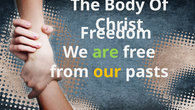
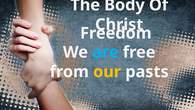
are colour: light green -> light blue (105, 52)
